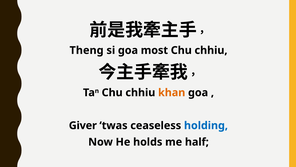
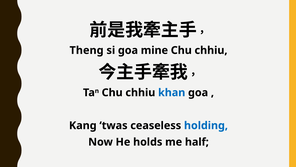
most: most -> mine (154, 50)
khan colour: orange -> blue (172, 92)
Giver: Giver -> Kang (83, 125)
